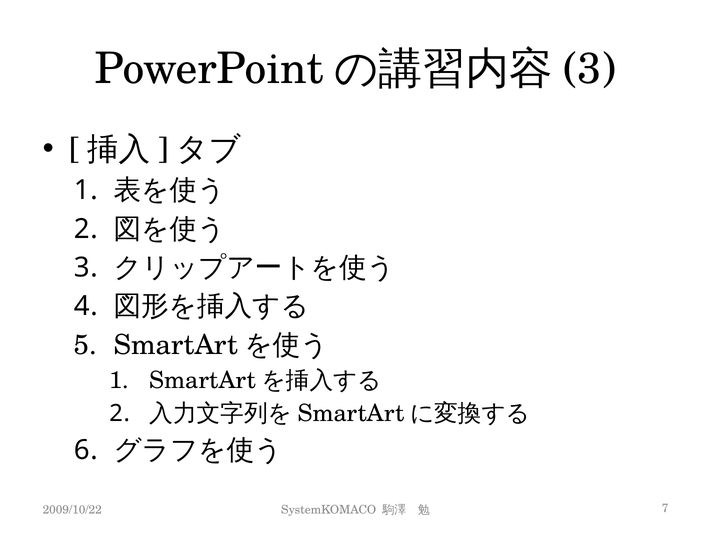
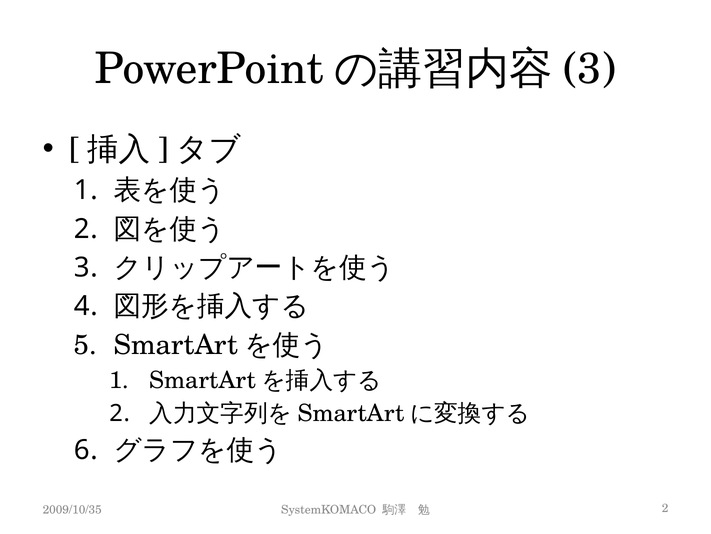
2009/10/22: 2009/10/22 -> 2009/10/35 (72, 509)
7: 7 -> 2 (665, 508)
